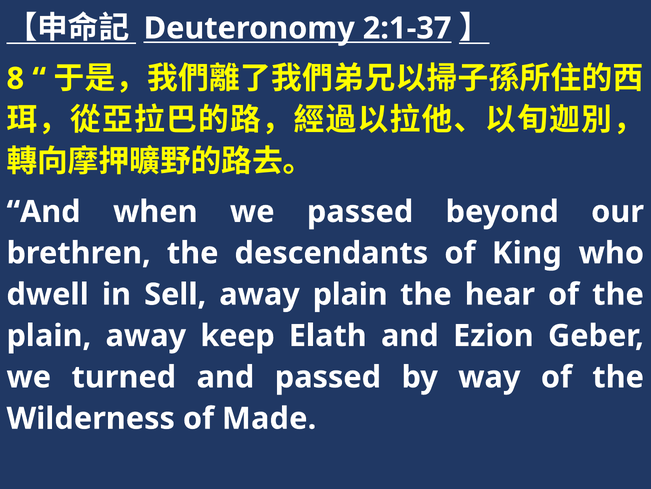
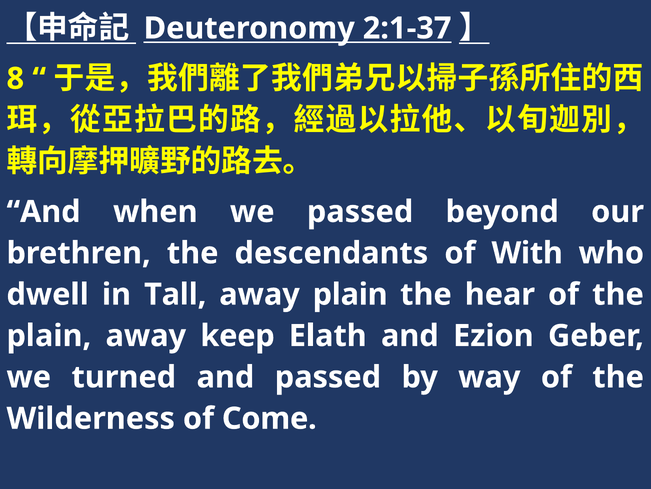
King: King -> With (527, 253)
Sell: Sell -> Tall (175, 294)
Made: Made -> Come (269, 418)
